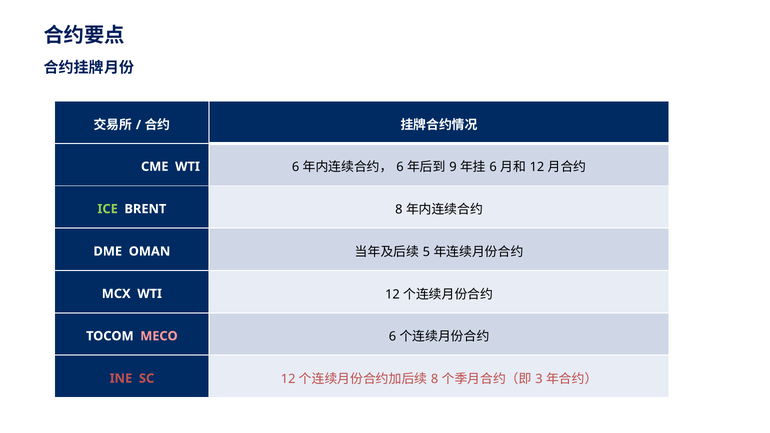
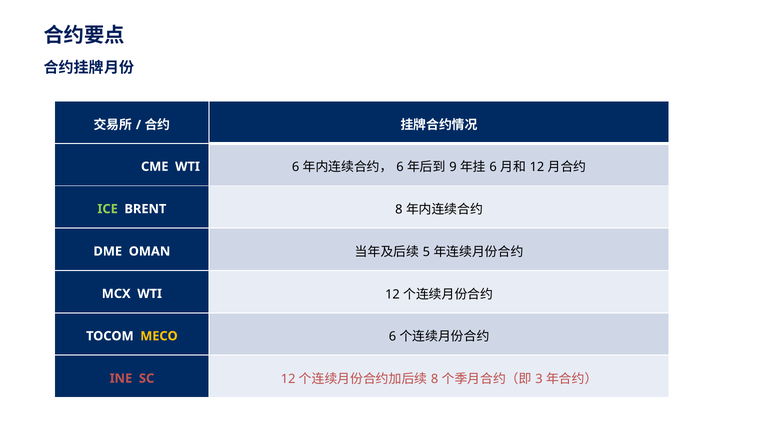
MECO colour: pink -> yellow (159, 336)
